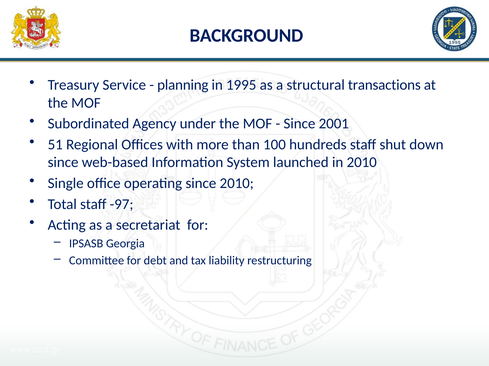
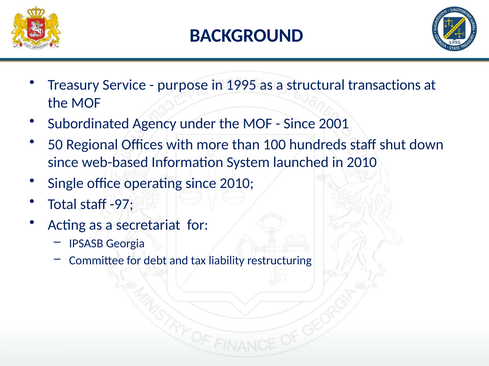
planning: planning -> purpose (183, 85)
51: 51 -> 50 (55, 145)
